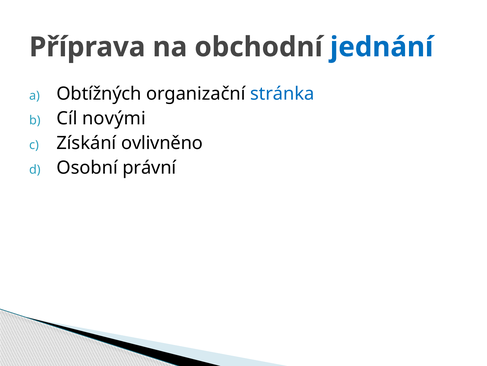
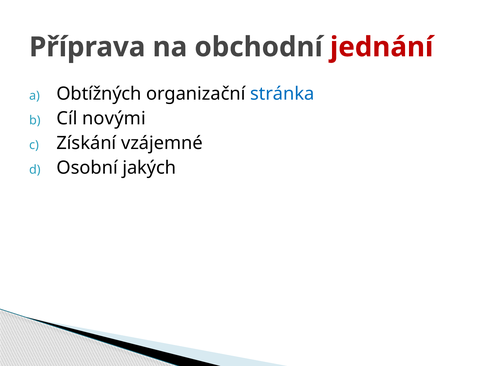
jednání colour: blue -> red (382, 47)
ovlivněno: ovlivněno -> vzájemné (162, 143)
právní: právní -> jakých (149, 167)
